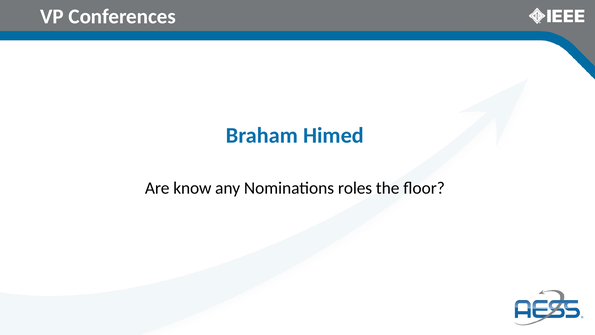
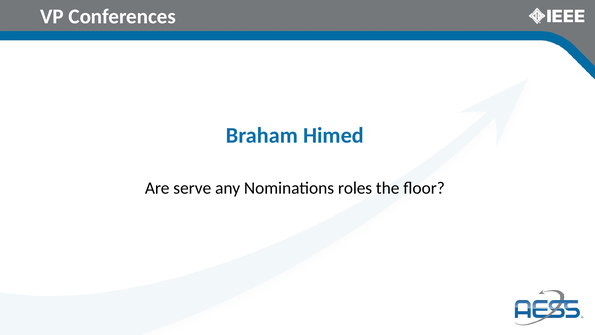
know: know -> serve (192, 188)
